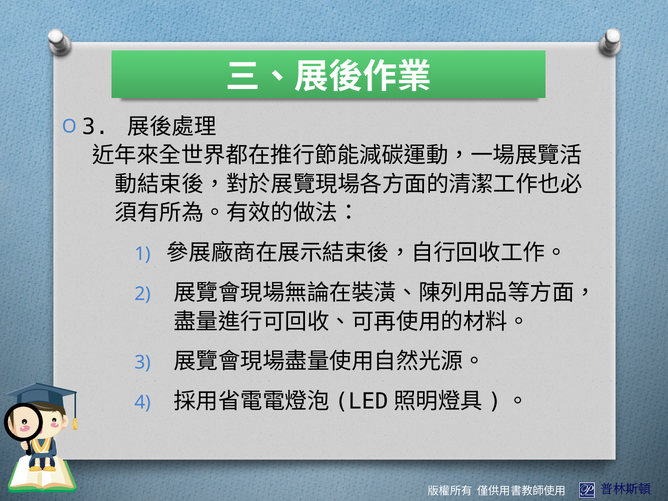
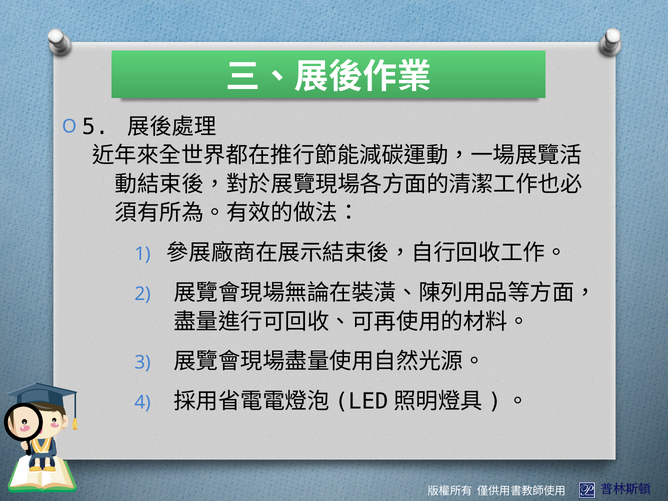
3: 3 -> 5 (95, 127)
